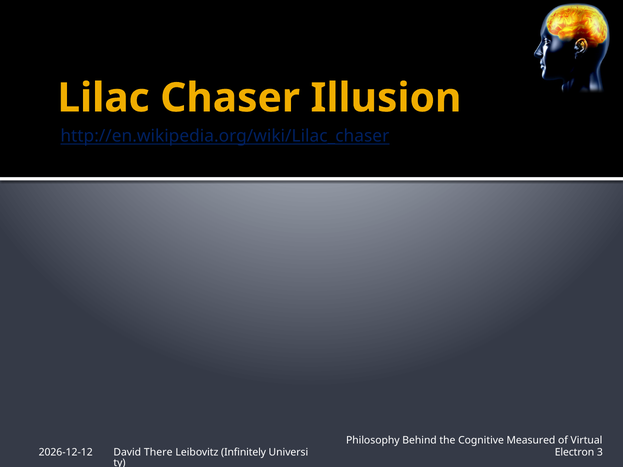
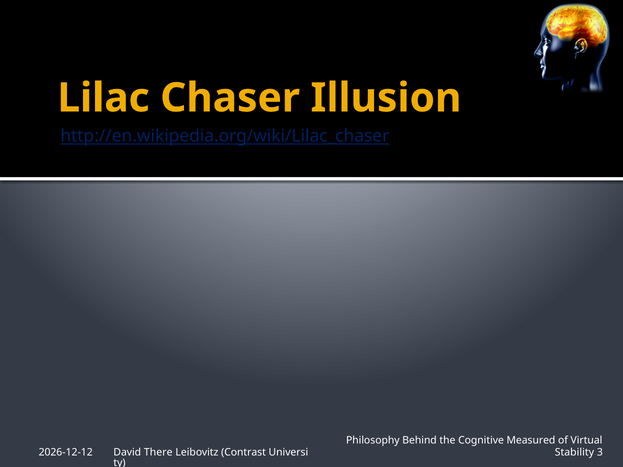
Infinitely: Infinitely -> Contrast (244, 453)
Electron: Electron -> Stability (574, 453)
